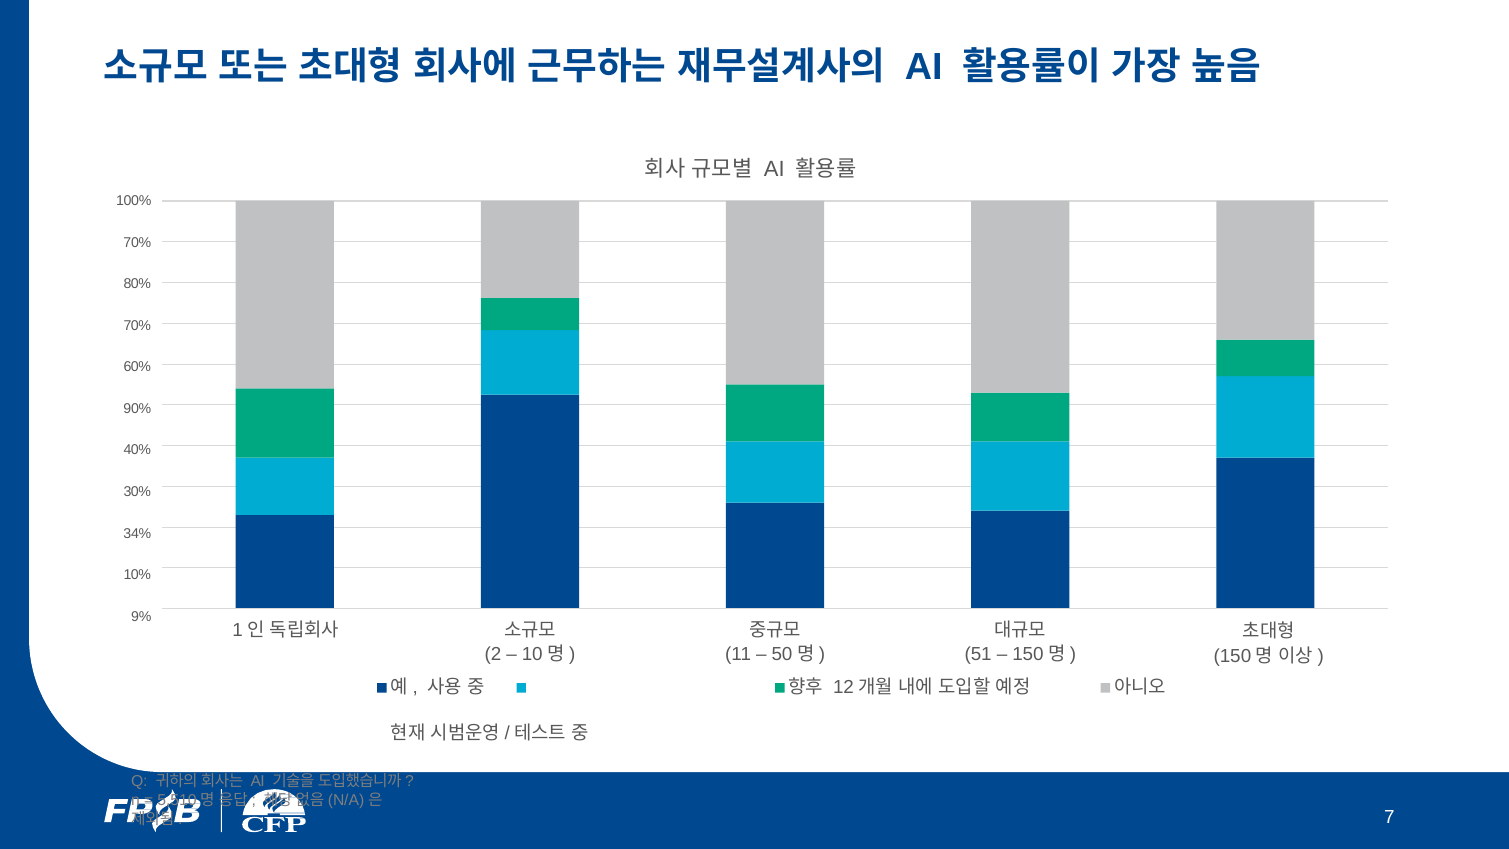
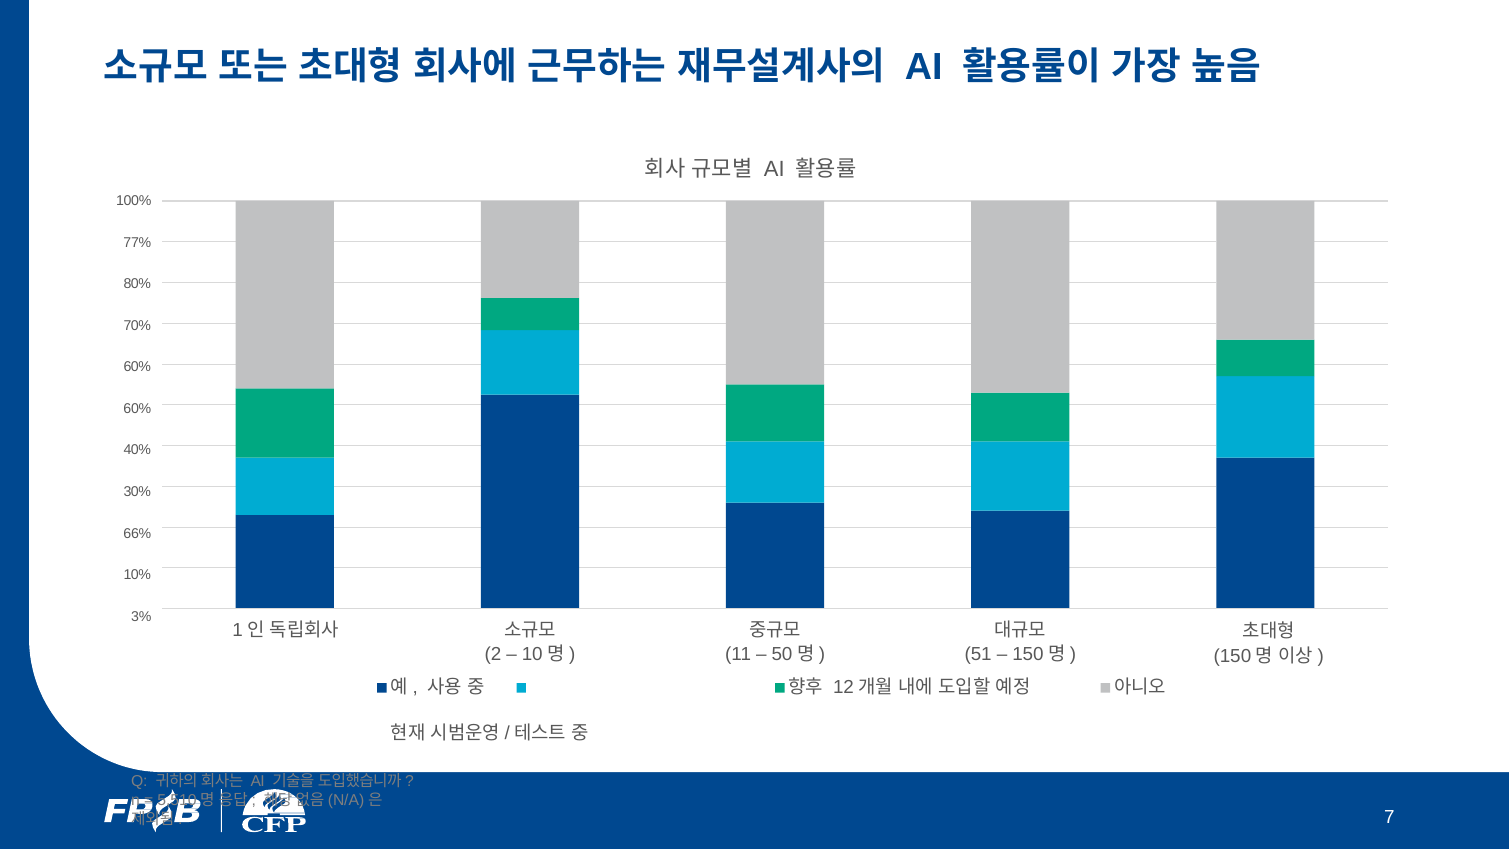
70%: 70% -> 77% (137, 242)
90%: 90% -> 60% (137, 409)
34%: 34% -> 66% (137, 533)
9%: 9% -> 3% (141, 616)
